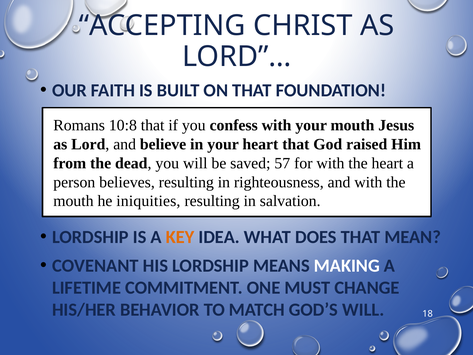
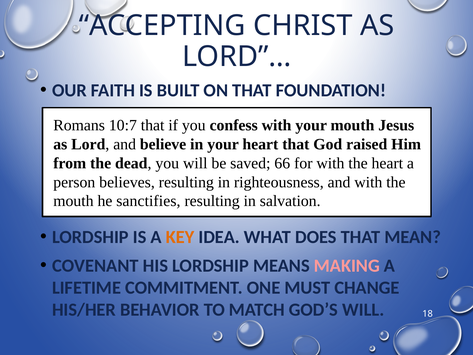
10:8: 10:8 -> 10:7 (123, 125)
57: 57 -> 66 (282, 163)
iniquities: iniquities -> sanctifies (148, 201)
MAKING colour: white -> pink (347, 265)
